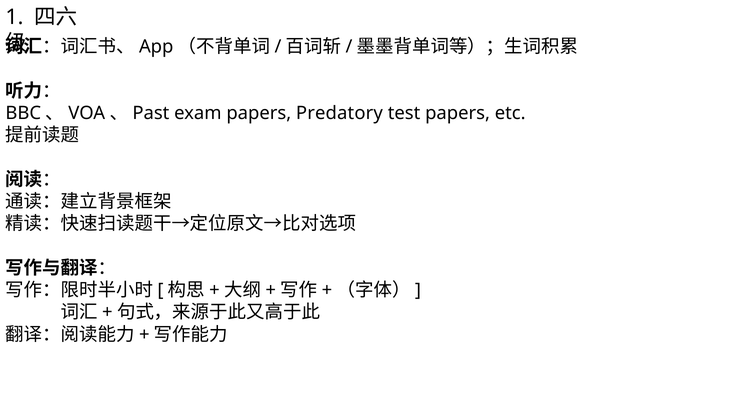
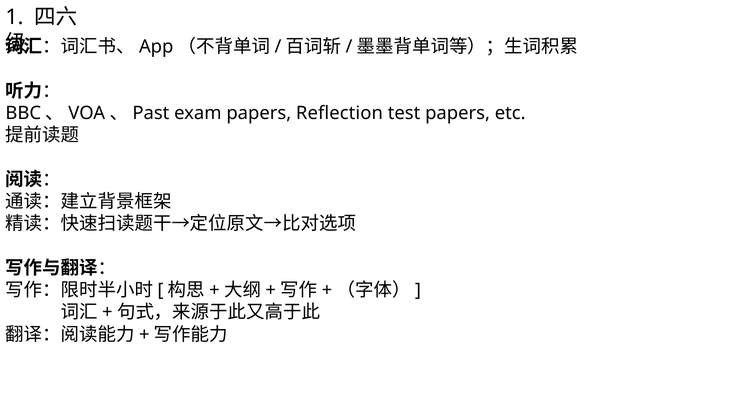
Predatory: Predatory -> Reflection (339, 113)
